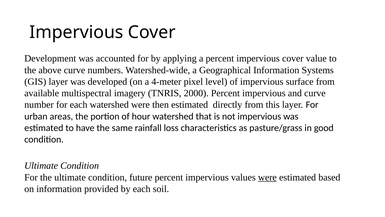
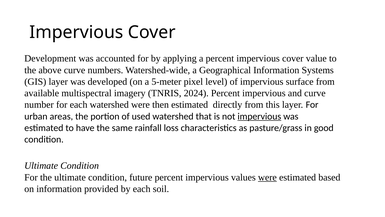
4-meter: 4-meter -> 5-meter (166, 81)
2000: 2000 -> 2024 (196, 93)
hour: hour -> used (141, 116)
impervious underline: none -> present (259, 116)
